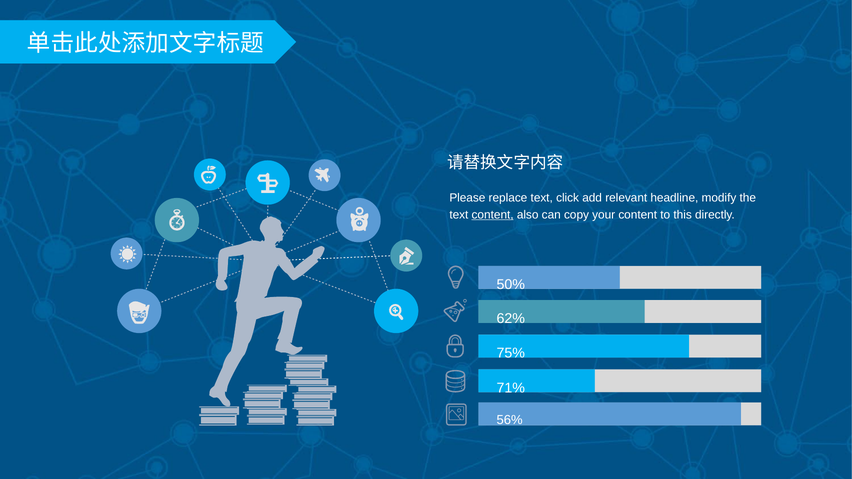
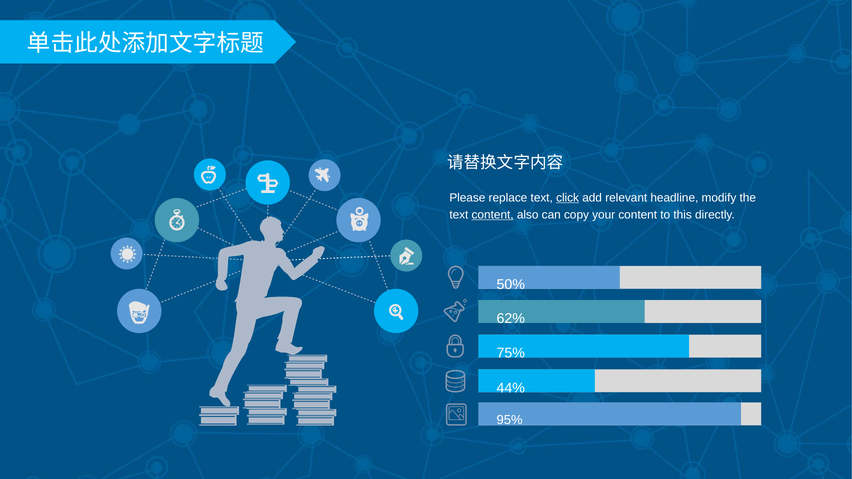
click underline: none -> present (568, 198)
71%: 71% -> 44% (511, 388)
56%: 56% -> 95% (510, 420)
